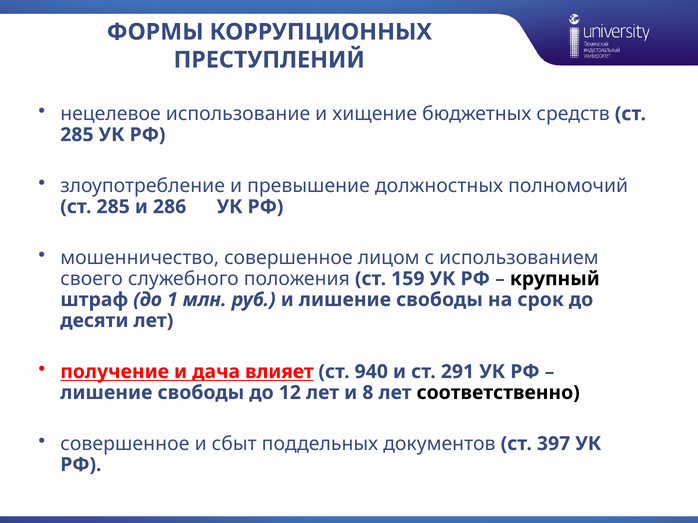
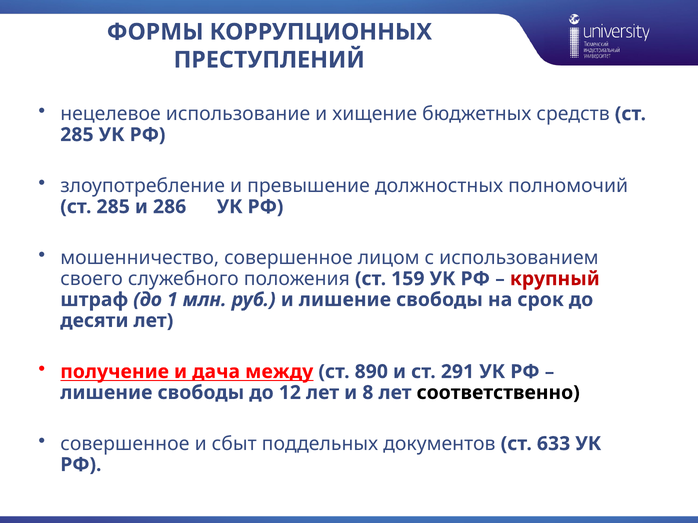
крупный colour: black -> red (555, 279)
влияет: влияет -> между (279, 372)
940: 940 -> 890 (371, 372)
397: 397 -> 633 (554, 444)
